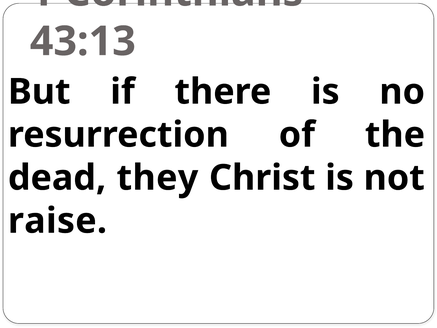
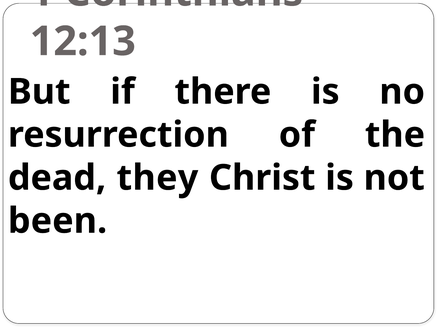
43:13: 43:13 -> 12:13 (83, 41)
raise: raise -> been (58, 221)
